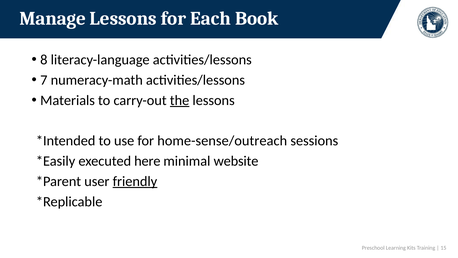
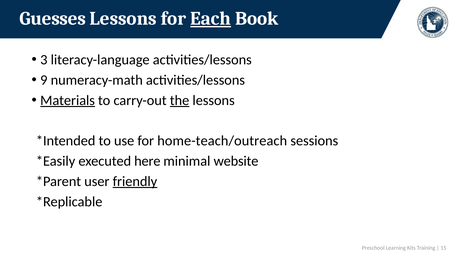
Manage: Manage -> Guesses (53, 18)
Each underline: none -> present (211, 18)
8: 8 -> 3 (44, 60)
7: 7 -> 9 (44, 80)
Materials underline: none -> present (68, 100)
home-sense/outreach: home-sense/outreach -> home-teach/outreach (222, 141)
